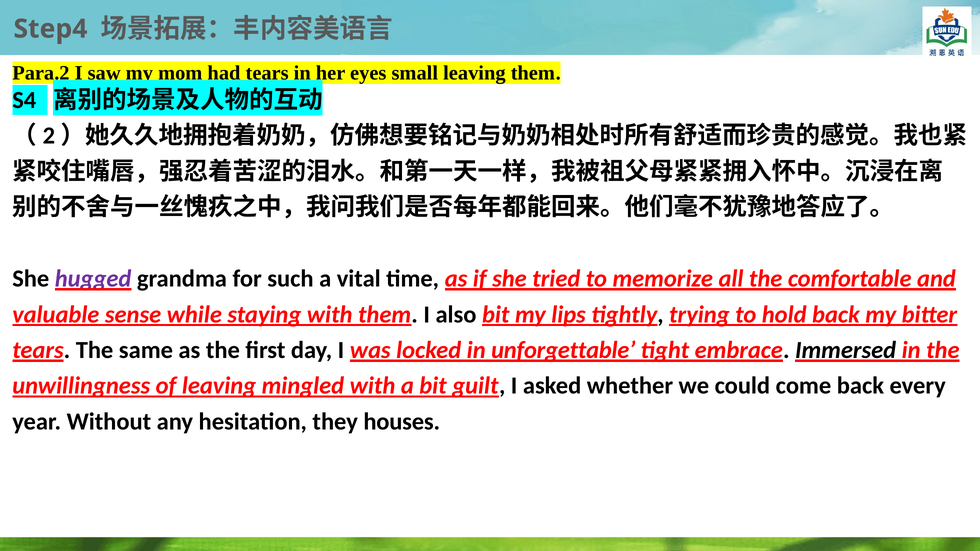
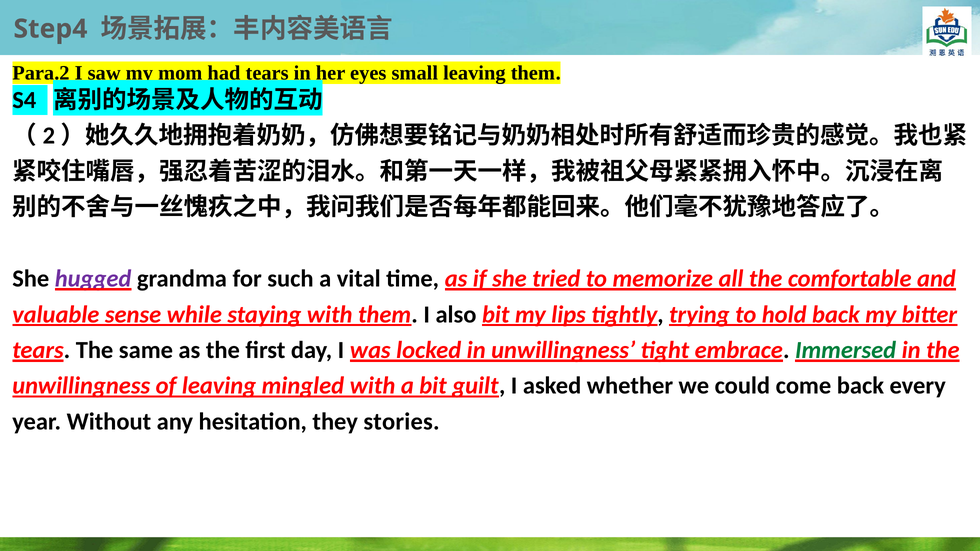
in unforgettable: unforgettable -> unwillingness (563, 350)
Immersed colour: black -> green (846, 350)
houses: houses -> stories (402, 422)
